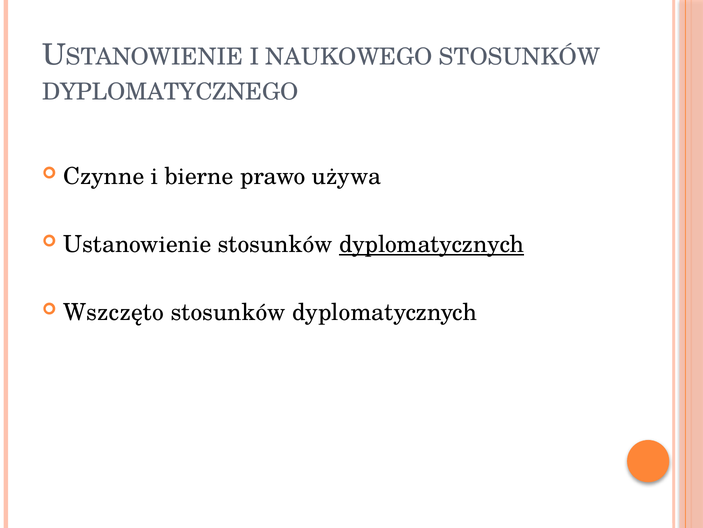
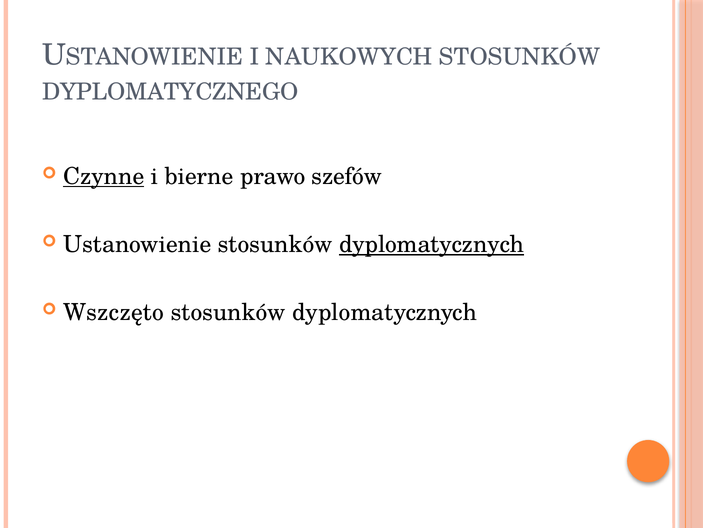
NAUKOWEGO: NAUKOWEGO -> NAUKOWYCH (349, 57)
Czynne underline: none -> present (104, 176)
używa: używa -> szefów (347, 176)
